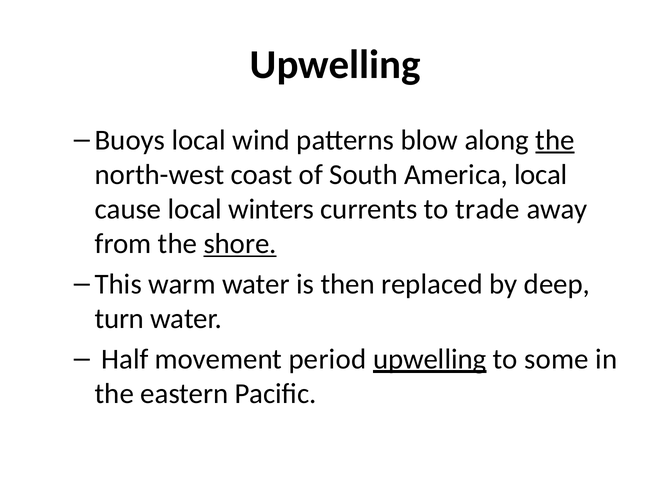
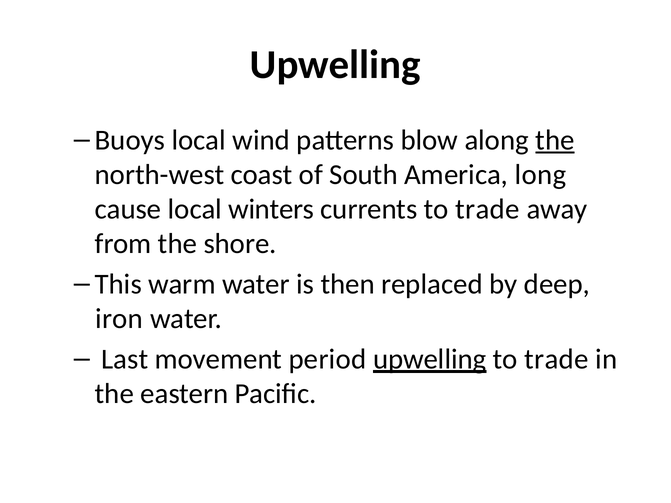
America local: local -> long (540, 175)
shore underline: present -> none (240, 244)
turn: turn -> iron (119, 319)
Half: Half -> Last (125, 359)
some: some -> trade (556, 359)
